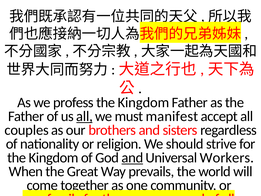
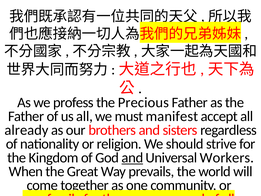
profess the Kingdom: Kingdom -> Precious (143, 102)
all underline: present -> none (84, 116)
couples: couples -> already (27, 130)
